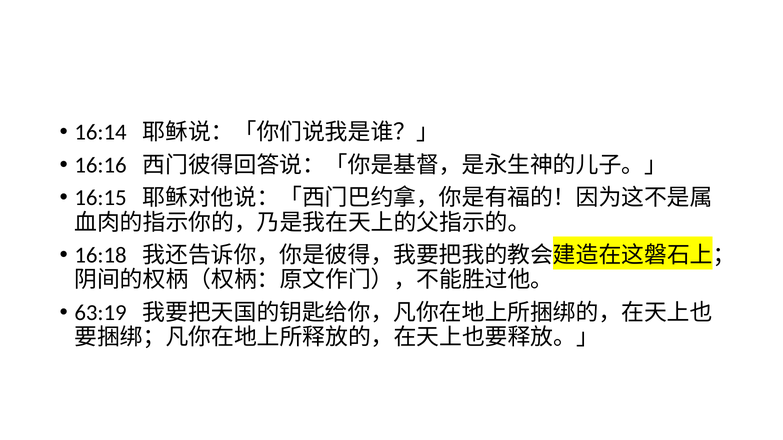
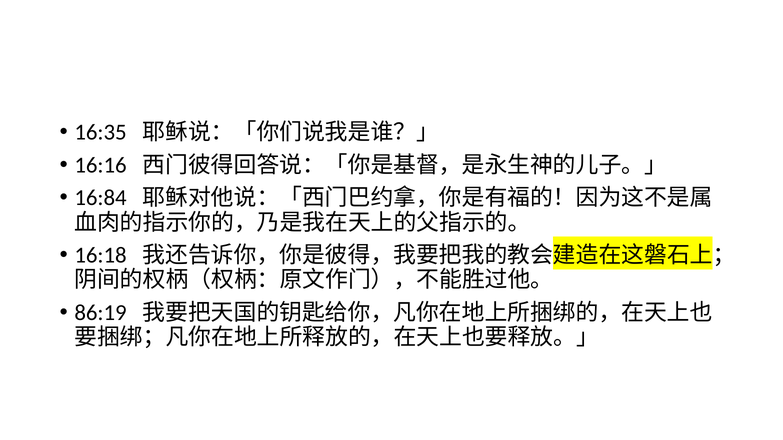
16:14: 16:14 -> 16:35 (101, 132)
16:15: 16:15 -> 16:84 (101, 198)
63:19: 63:19 -> 86:19 (101, 313)
